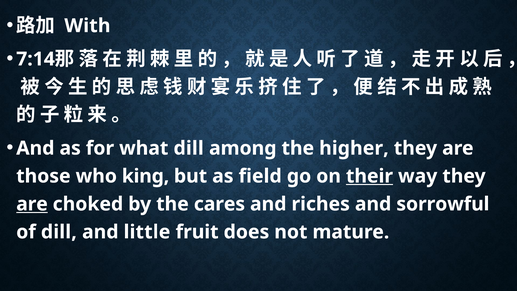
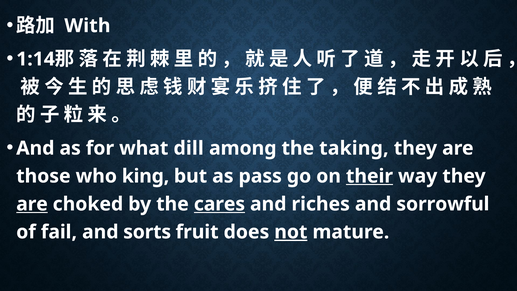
7:14: 7:14 -> 1:14 (36, 59)
higher: higher -> taking (354, 148)
field: field -> pass (260, 176)
cares underline: none -> present (219, 204)
of dill: dill -> fail (59, 232)
little: little -> sorts (147, 232)
not underline: none -> present (291, 232)
